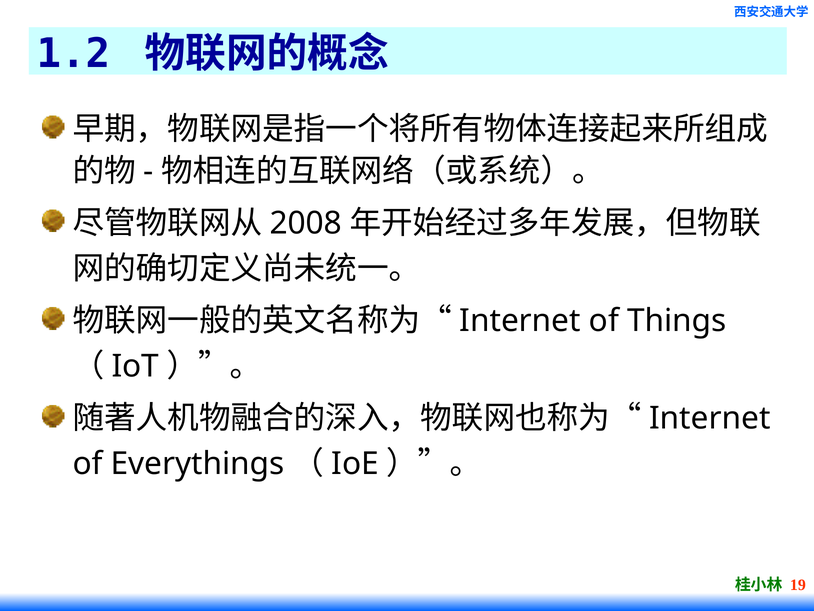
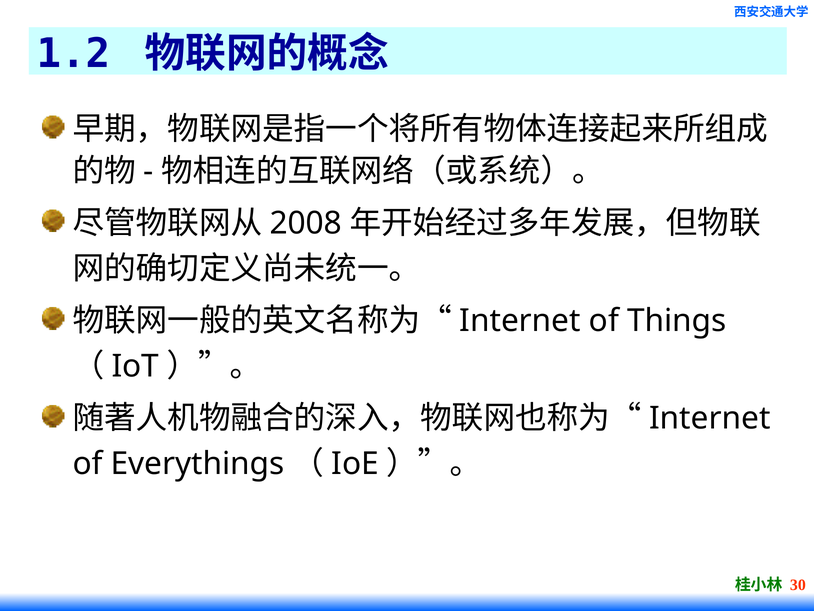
19: 19 -> 30 (798, 584)
